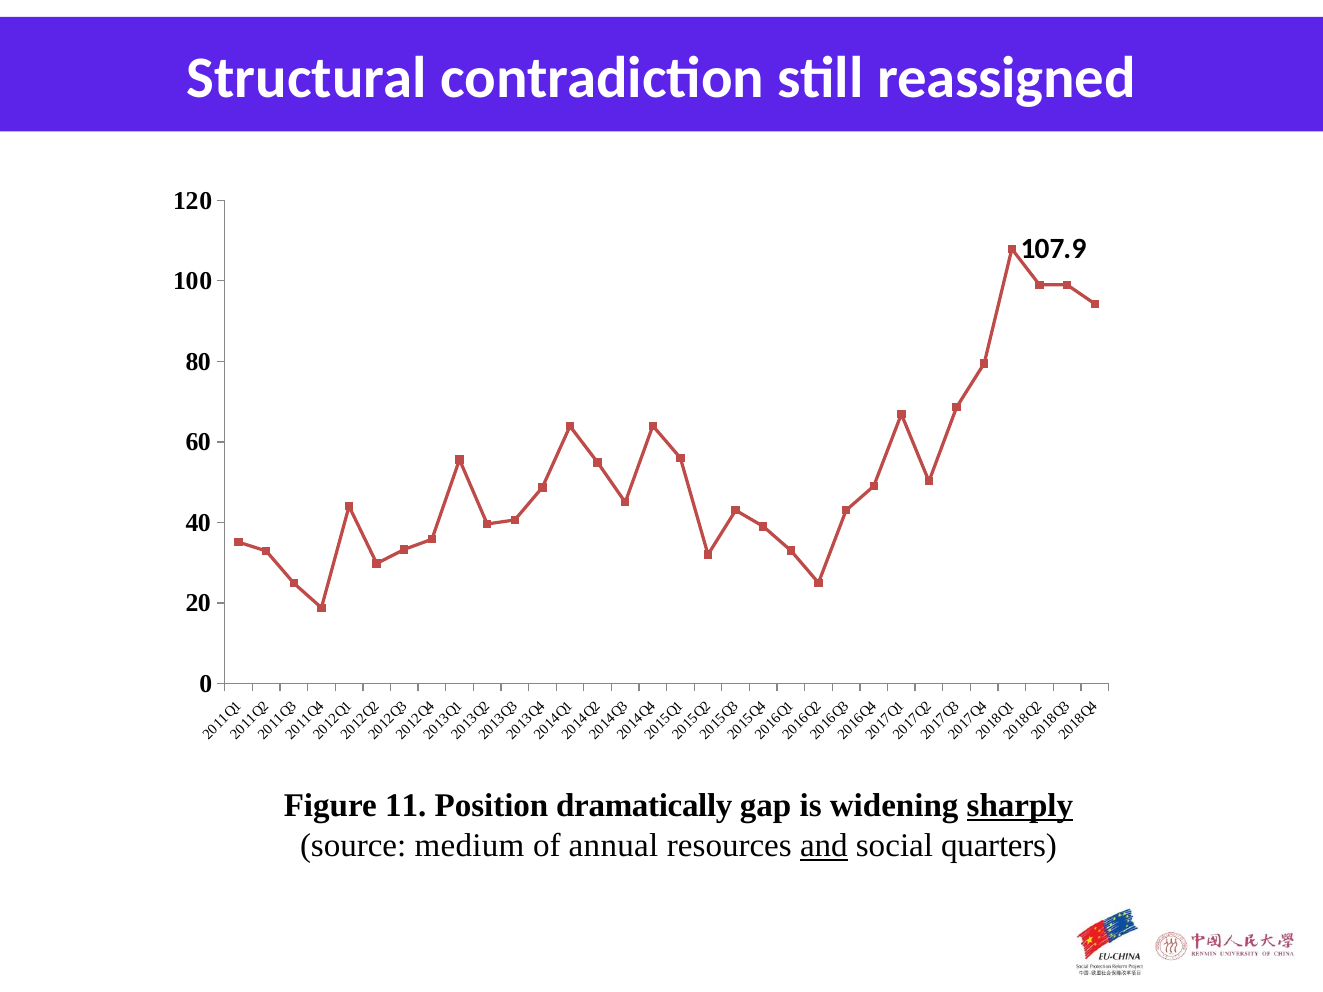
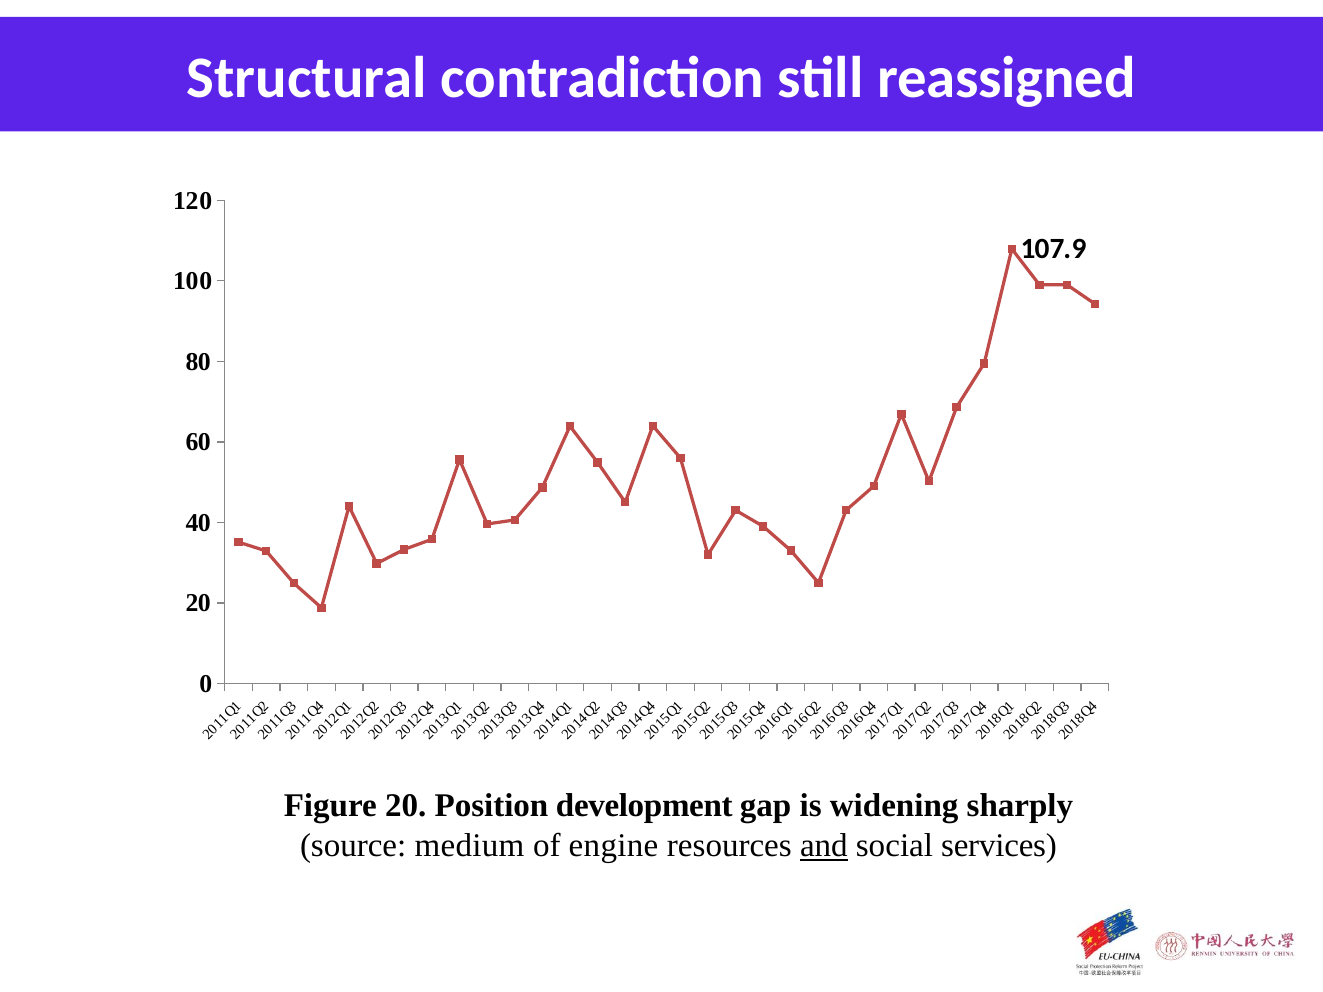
Figure 11: 11 -> 20 (406, 806)
dramatically: dramatically -> development (644, 806)
sharply underline: present -> none (1020, 806)
annual: annual -> engine (614, 846)
quarters: quarters -> services (999, 846)
